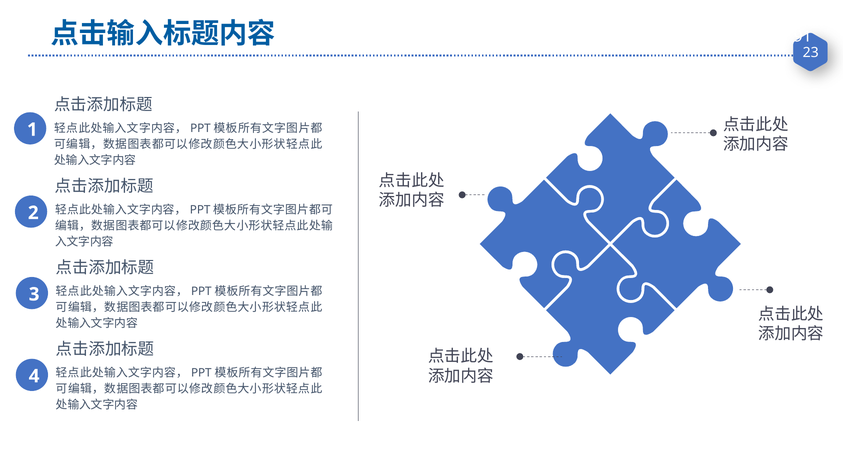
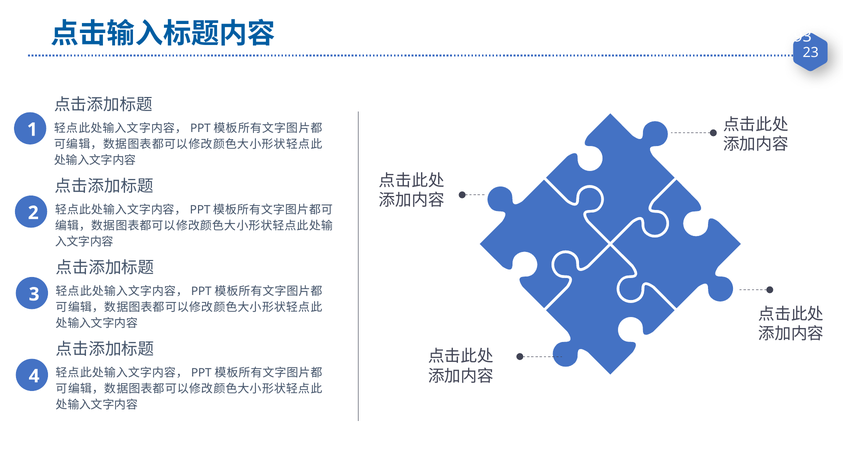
91: 91 -> 93 (803, 37)
